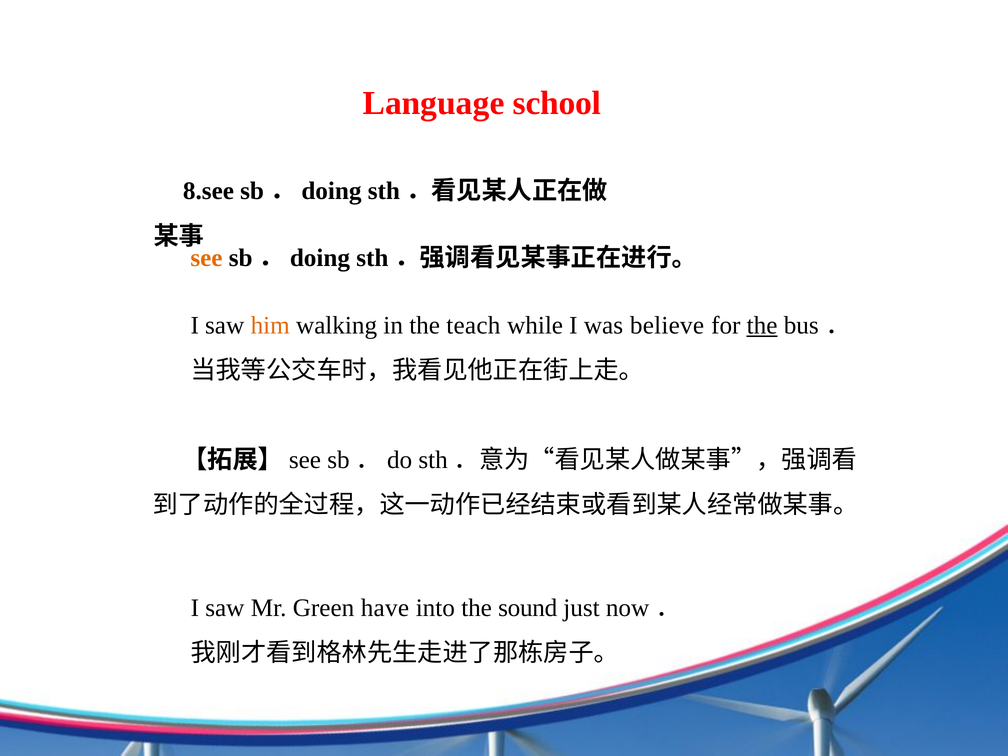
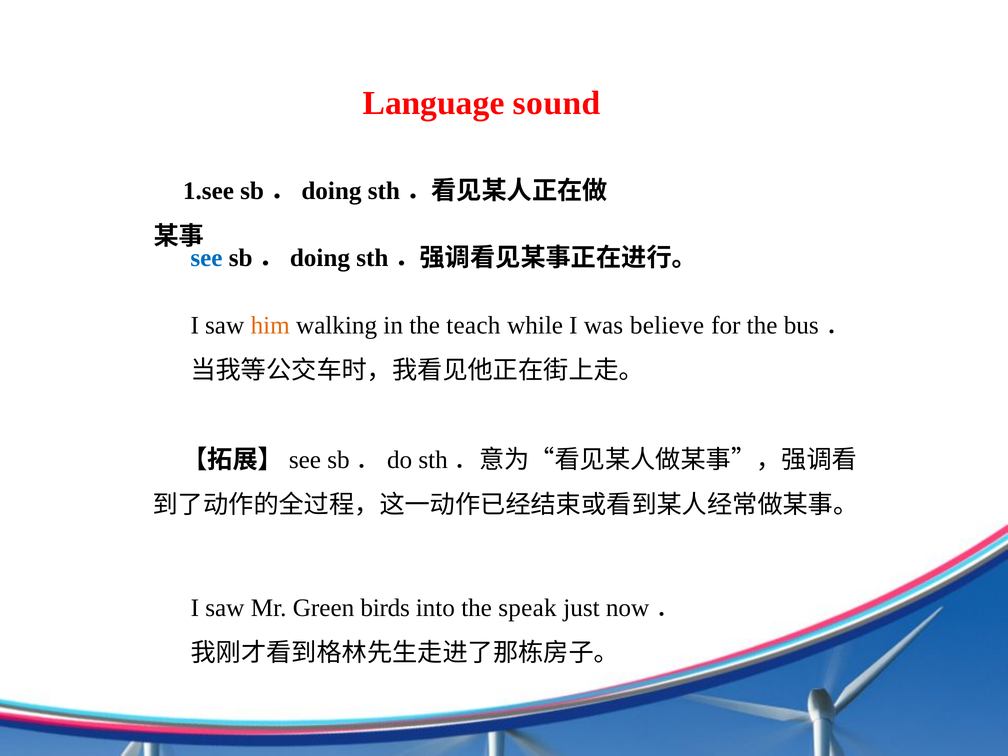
school: school -> sound (557, 103)
8.see: 8.see -> 1.see (208, 191)
see colour: orange -> blue (207, 258)
the underline: present -> none (762, 325)
have: have -> birds (385, 608)
sound: sound -> speak (527, 608)
